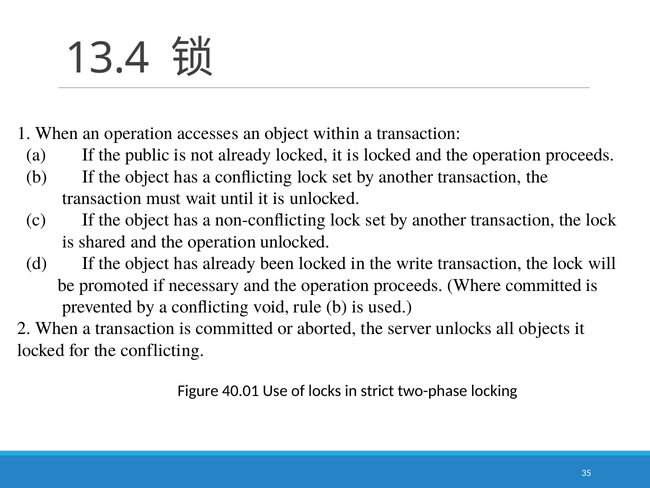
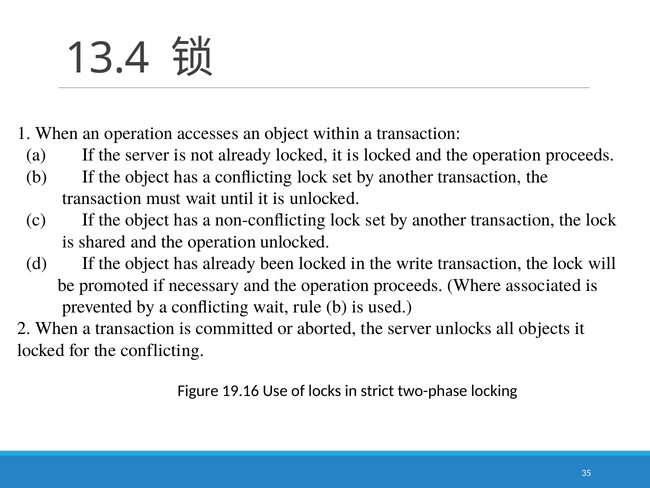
If the public: public -> server (147, 155)
Where committed: committed -> associated (543, 285)
conflicting void: void -> wait (271, 306)
40.01: 40.01 -> 19.16 (241, 390)
